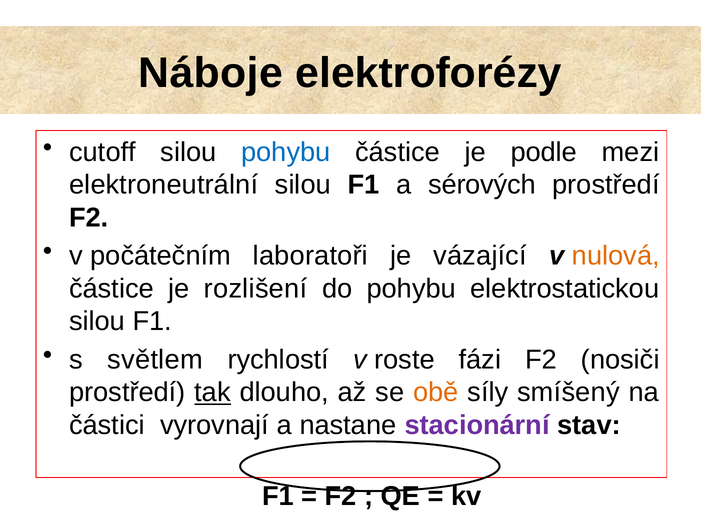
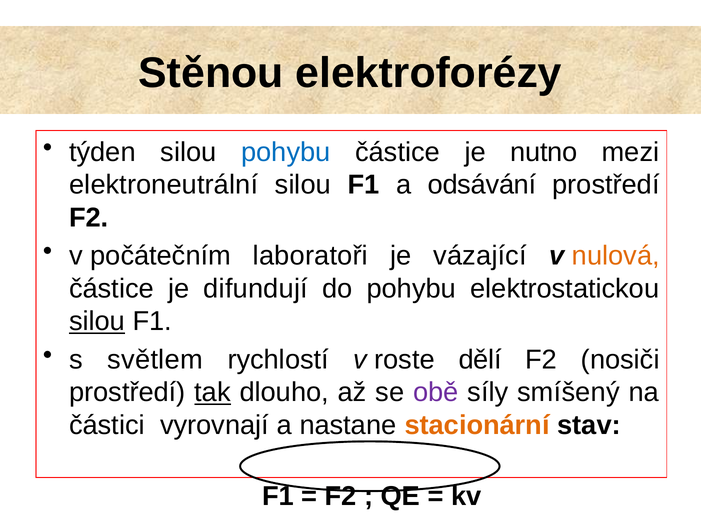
Náboje: Náboje -> Stěnou (211, 73)
cutoff: cutoff -> týden (102, 152)
podle: podle -> nutno (544, 152)
sérových: sérových -> odsávání (482, 185)
rozlišení: rozlišení -> difundují (256, 289)
silou underline: none -> present (97, 321)
fázi: fázi -> dělí (480, 359)
obě colour: orange -> purple (436, 392)
stacionární colour: purple -> orange (477, 425)
